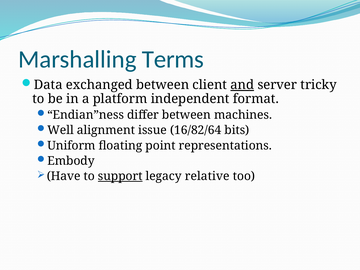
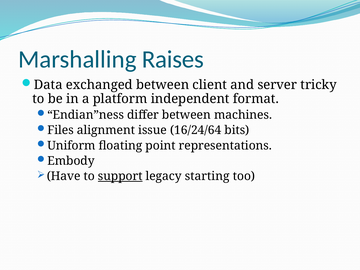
Terms: Terms -> Raises (173, 59)
and underline: present -> none (242, 85)
Well: Well -> Files (61, 130)
16/82/64: 16/82/64 -> 16/24/64 (196, 130)
relative: relative -> starting (207, 176)
